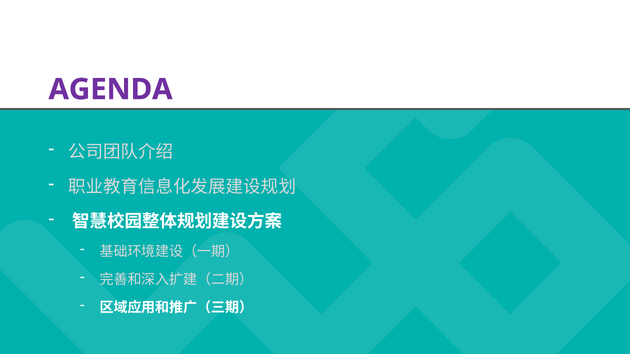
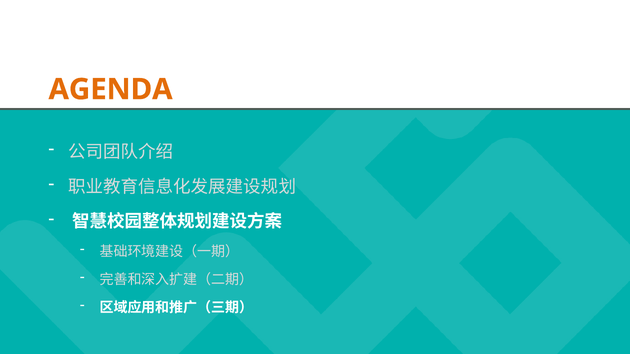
AGENDA colour: purple -> orange (111, 89)
